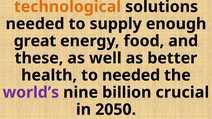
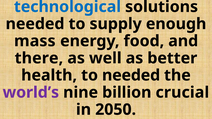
technological colour: orange -> blue (67, 7)
great: great -> mass (35, 41)
these: these -> there (39, 58)
